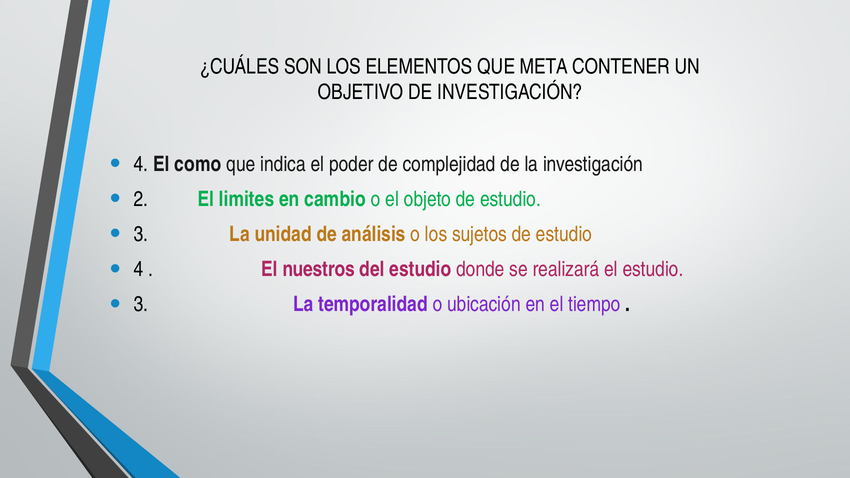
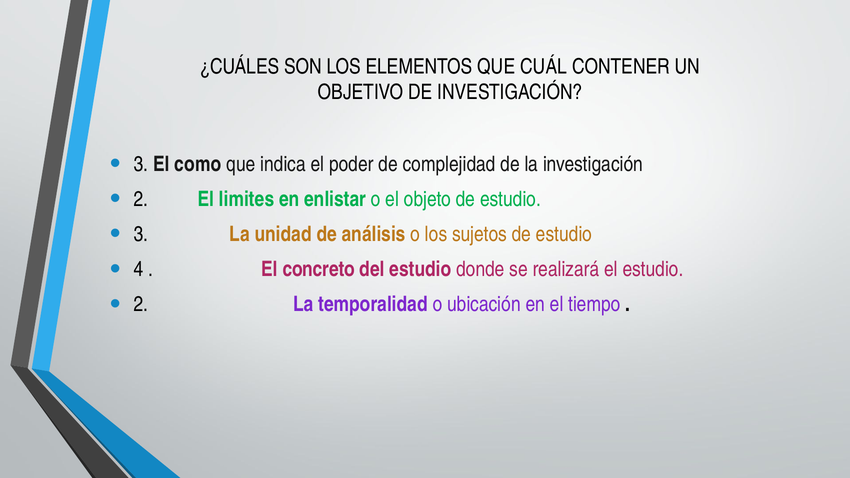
META: META -> CUÁL (544, 67)
4: 4 -> 3 (141, 164)
cambio: cambio -> enlistar (335, 199)
nuestros: nuestros -> concreto (319, 269)
3: 3 -> 2 (141, 304)
